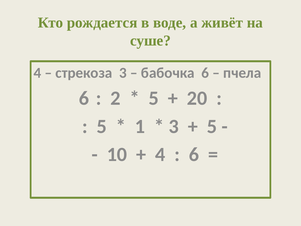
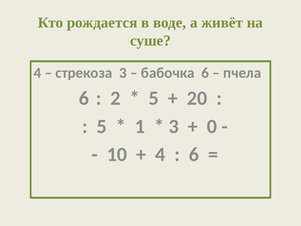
5: 5 -> 0 (212, 126)
